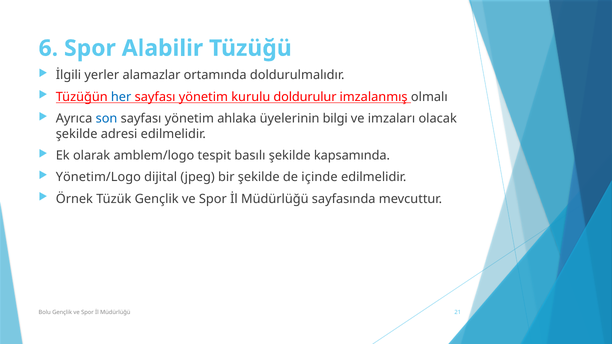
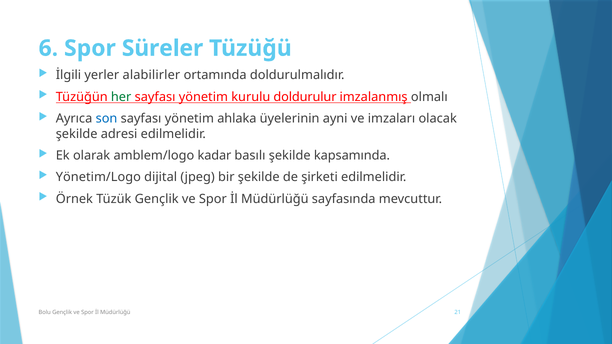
Alabilir: Alabilir -> Süreler (162, 48)
alamazlar: alamazlar -> alabilirler (151, 75)
her colour: blue -> green (121, 97)
bilgi: bilgi -> ayni (335, 119)
tespit: tespit -> kadar (214, 156)
içinde: içinde -> şirketi (320, 177)
